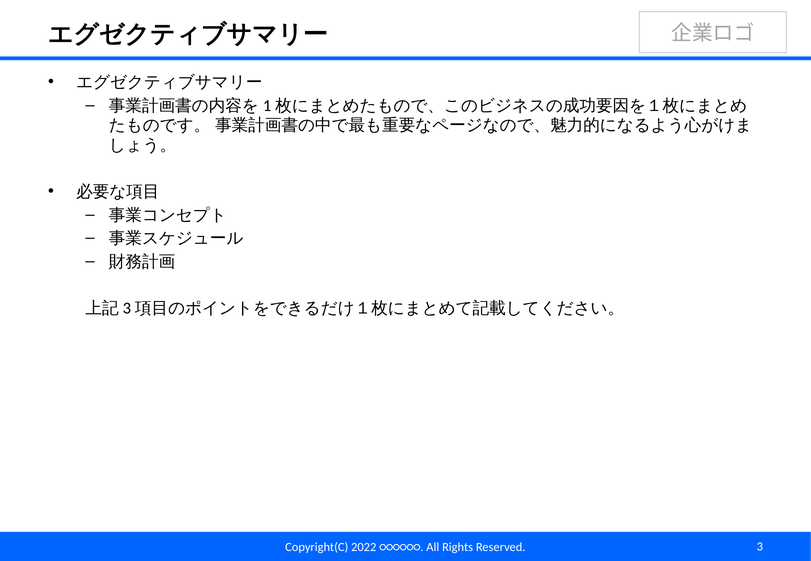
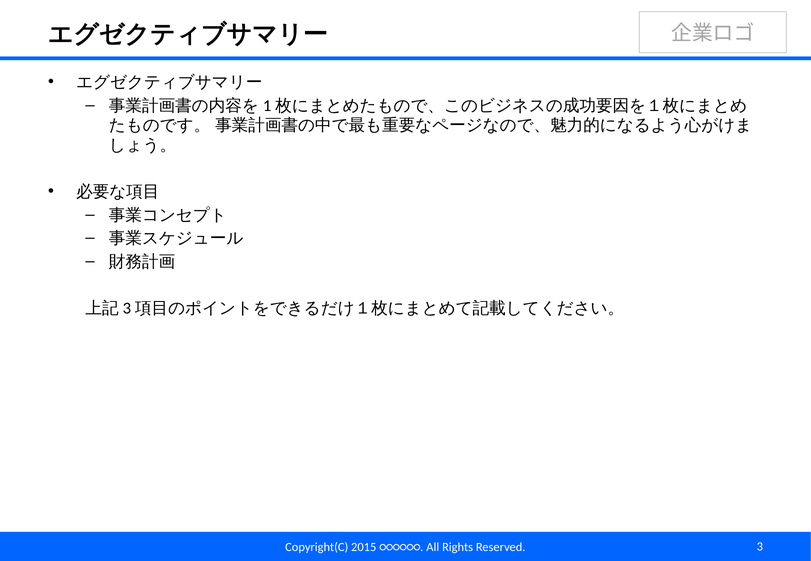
2022: 2022 -> 2015 (364, 547)
